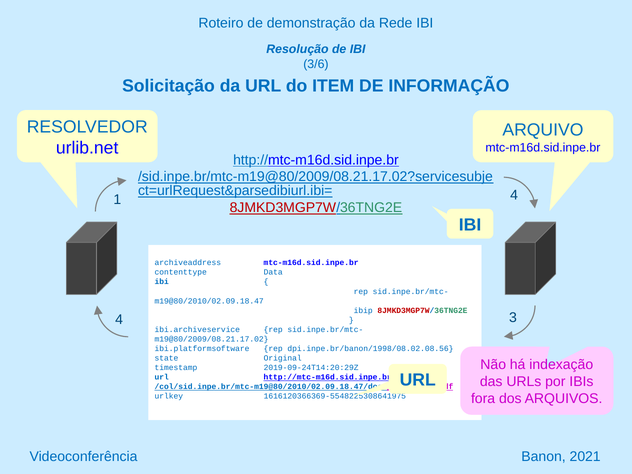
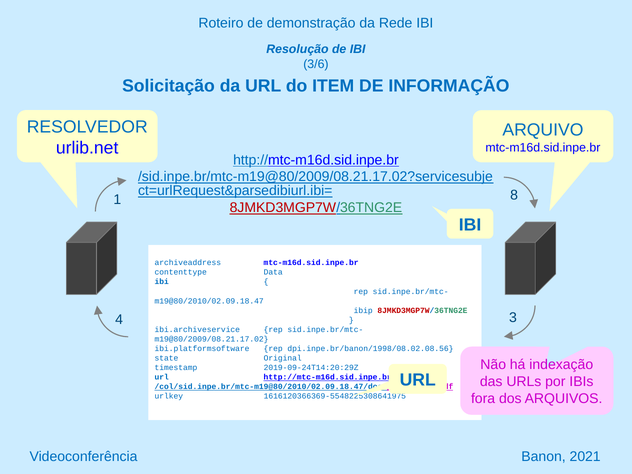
1 4: 4 -> 8 (514, 195)
